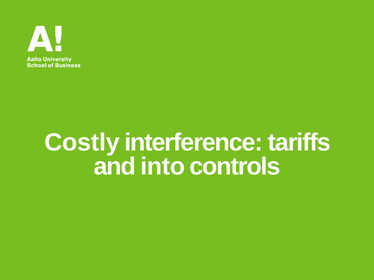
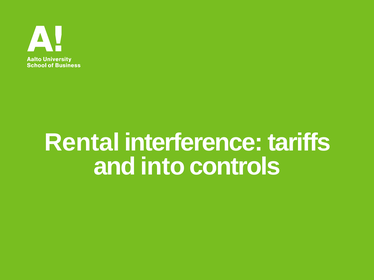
Costly: Costly -> Rental (82, 143)
